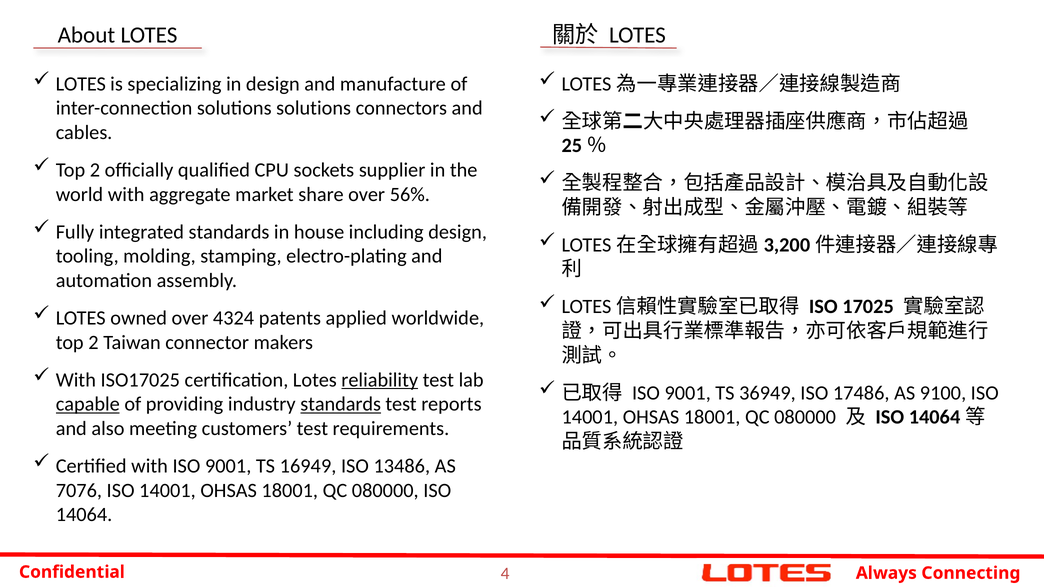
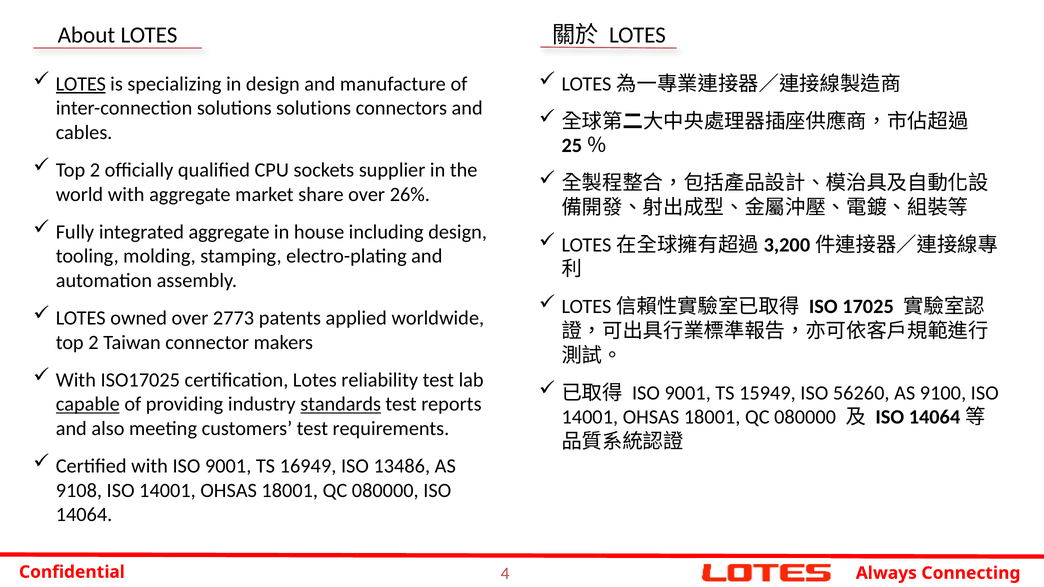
LOTES underline: none -> present (81, 84)
56%: 56% -> 26% (410, 195)
integrated standards: standards -> aggregate (229, 232)
4324: 4324 -> 2773 (234, 318)
reliability underline: present -> none (380, 380)
36949: 36949 -> 15949 (767, 393)
17486: 17486 -> 56260 (861, 393)
7076: 7076 -> 9108 (79, 491)
